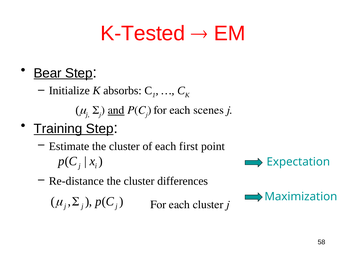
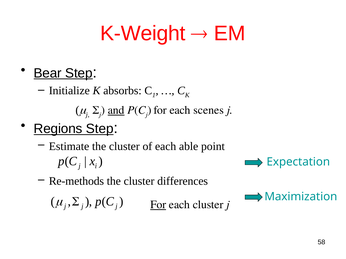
K-Tested: K-Tested -> K-Weight (143, 33)
Training: Training -> Regions (58, 129)
first: first -> able (189, 146)
Re-distance: Re-distance -> Re-methods (76, 181)
For underline: none -> present (158, 205)
